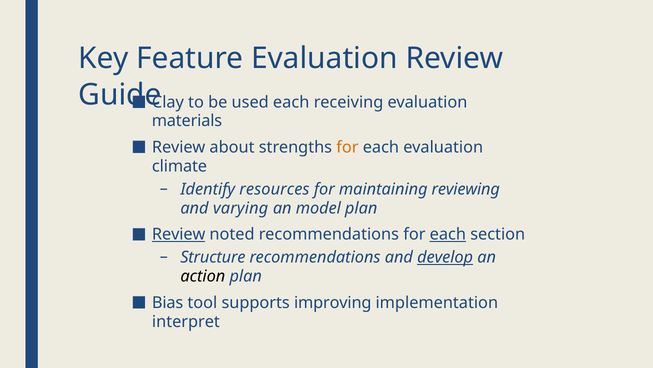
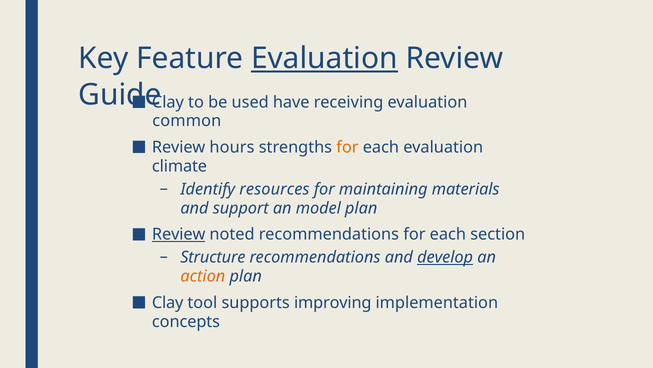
Evaluation underline: none -> present (324, 58)
used each: each -> have (291, 102)
materials: materials -> common (187, 121)
about: about -> hours (232, 147)
reviewing: reviewing -> materials (466, 189)
varying: varying -> support (241, 208)
each underline: present -> none (448, 234)
action colour: black -> orange (203, 276)
Bias: Bias -> Clay (168, 302)
interpret: interpret -> concepts (186, 321)
